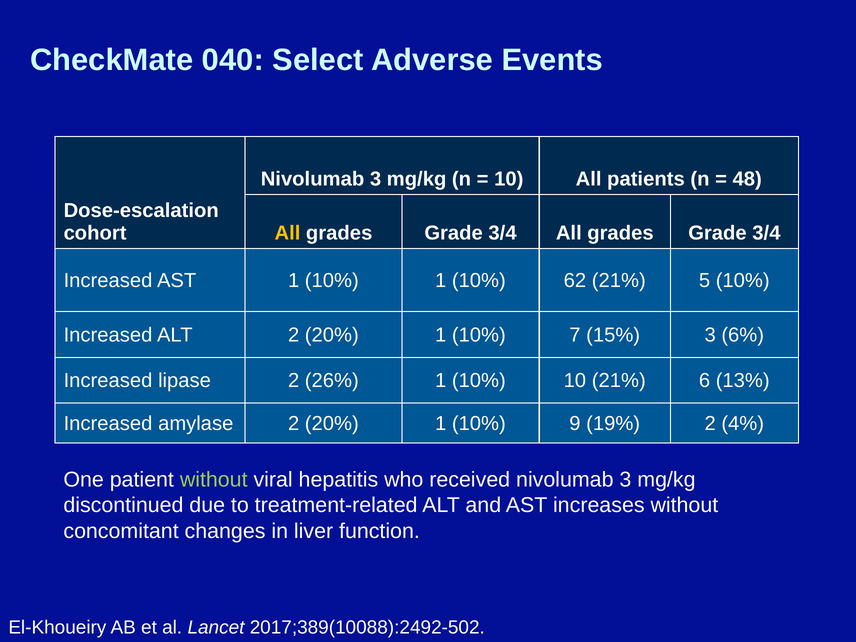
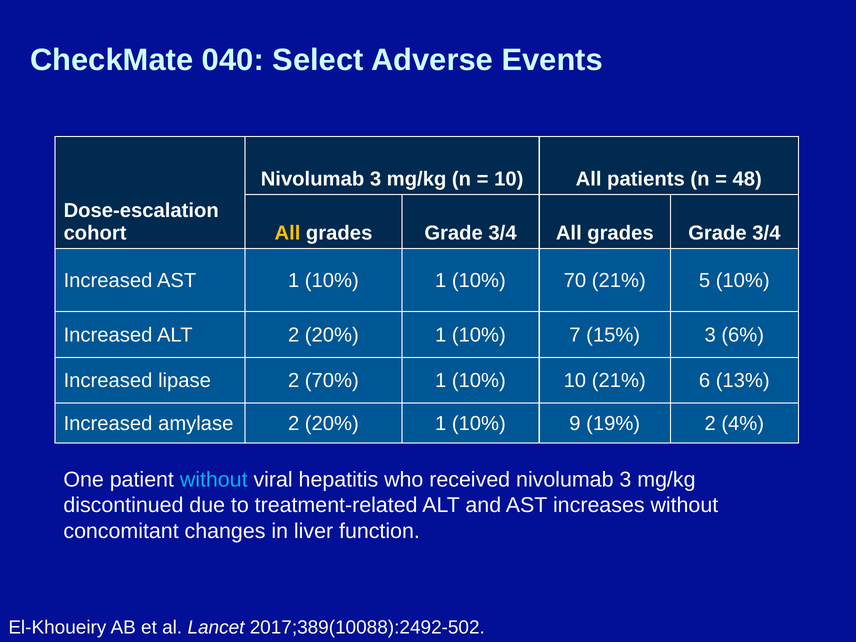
62: 62 -> 70 (575, 280)
26%: 26% -> 70% (332, 381)
without colour: light green -> light blue (214, 480)
